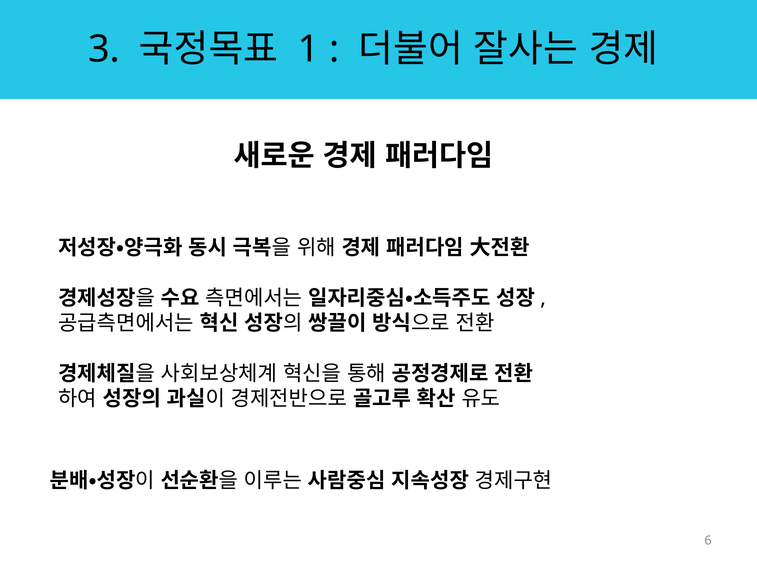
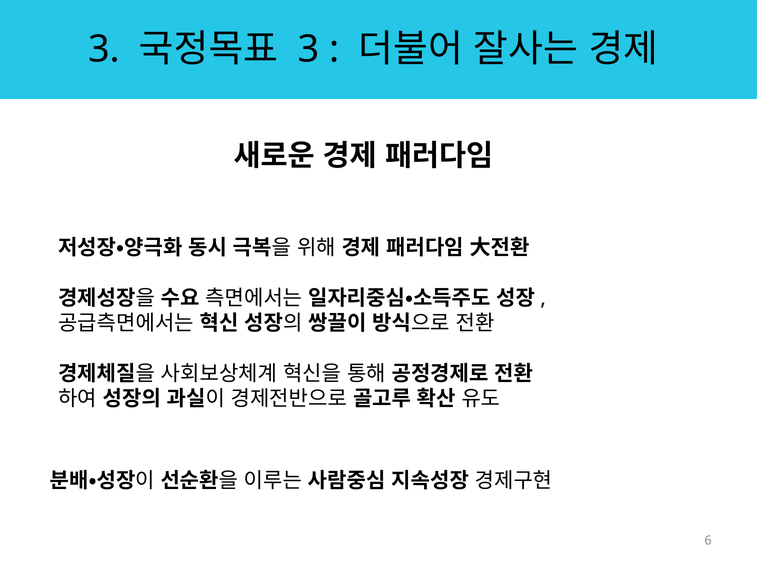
1: 1 -> 3 (309, 49)
